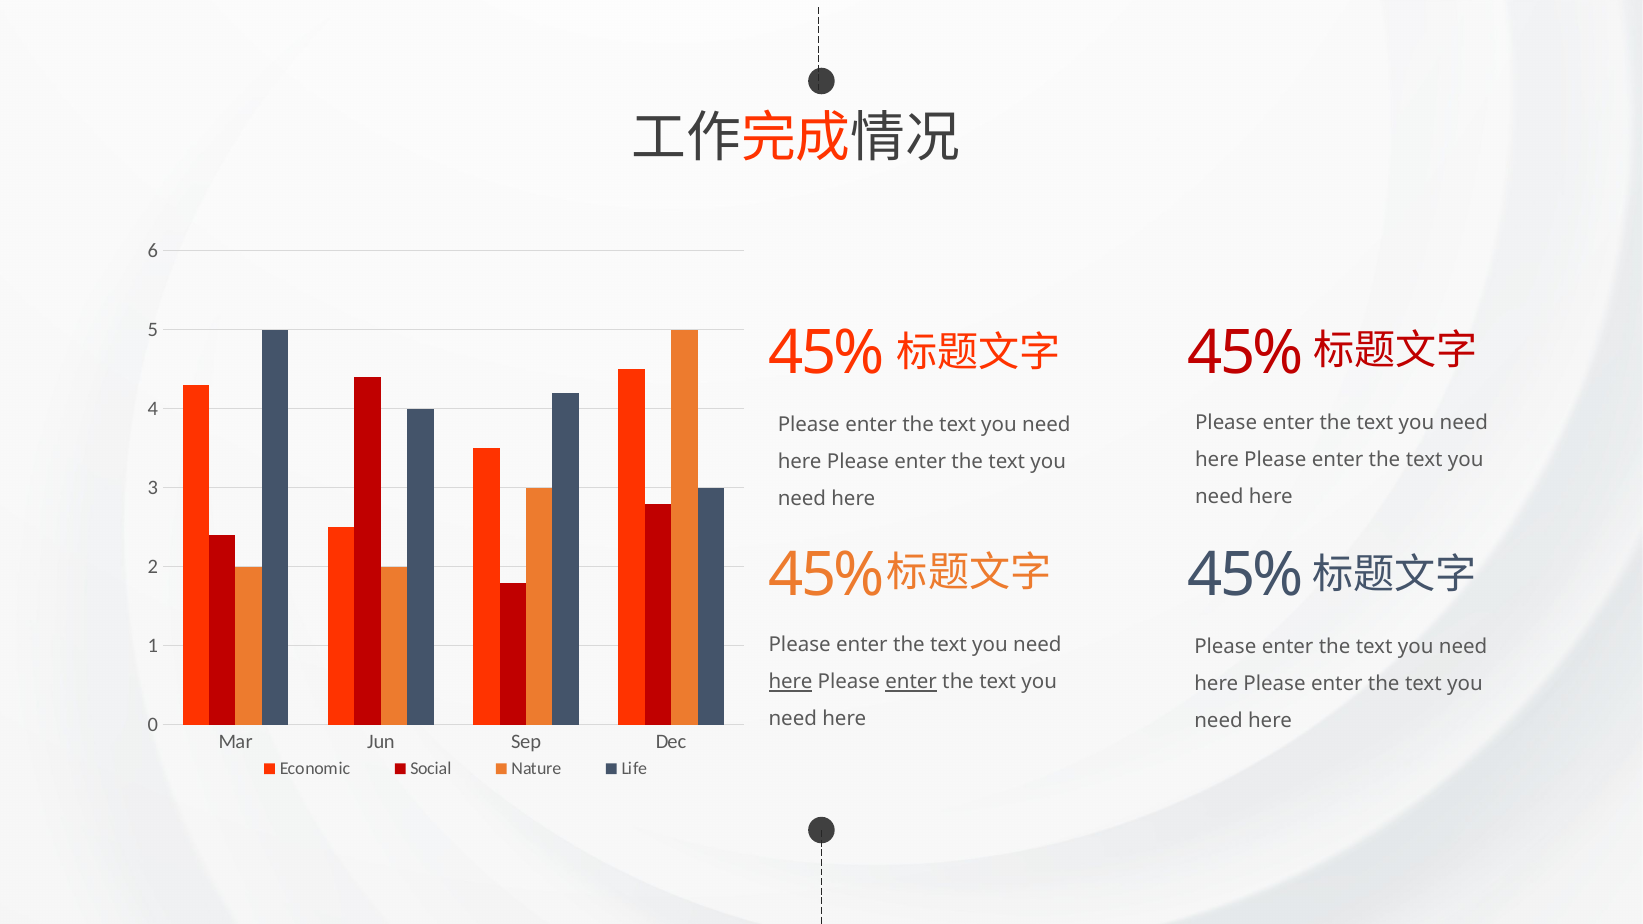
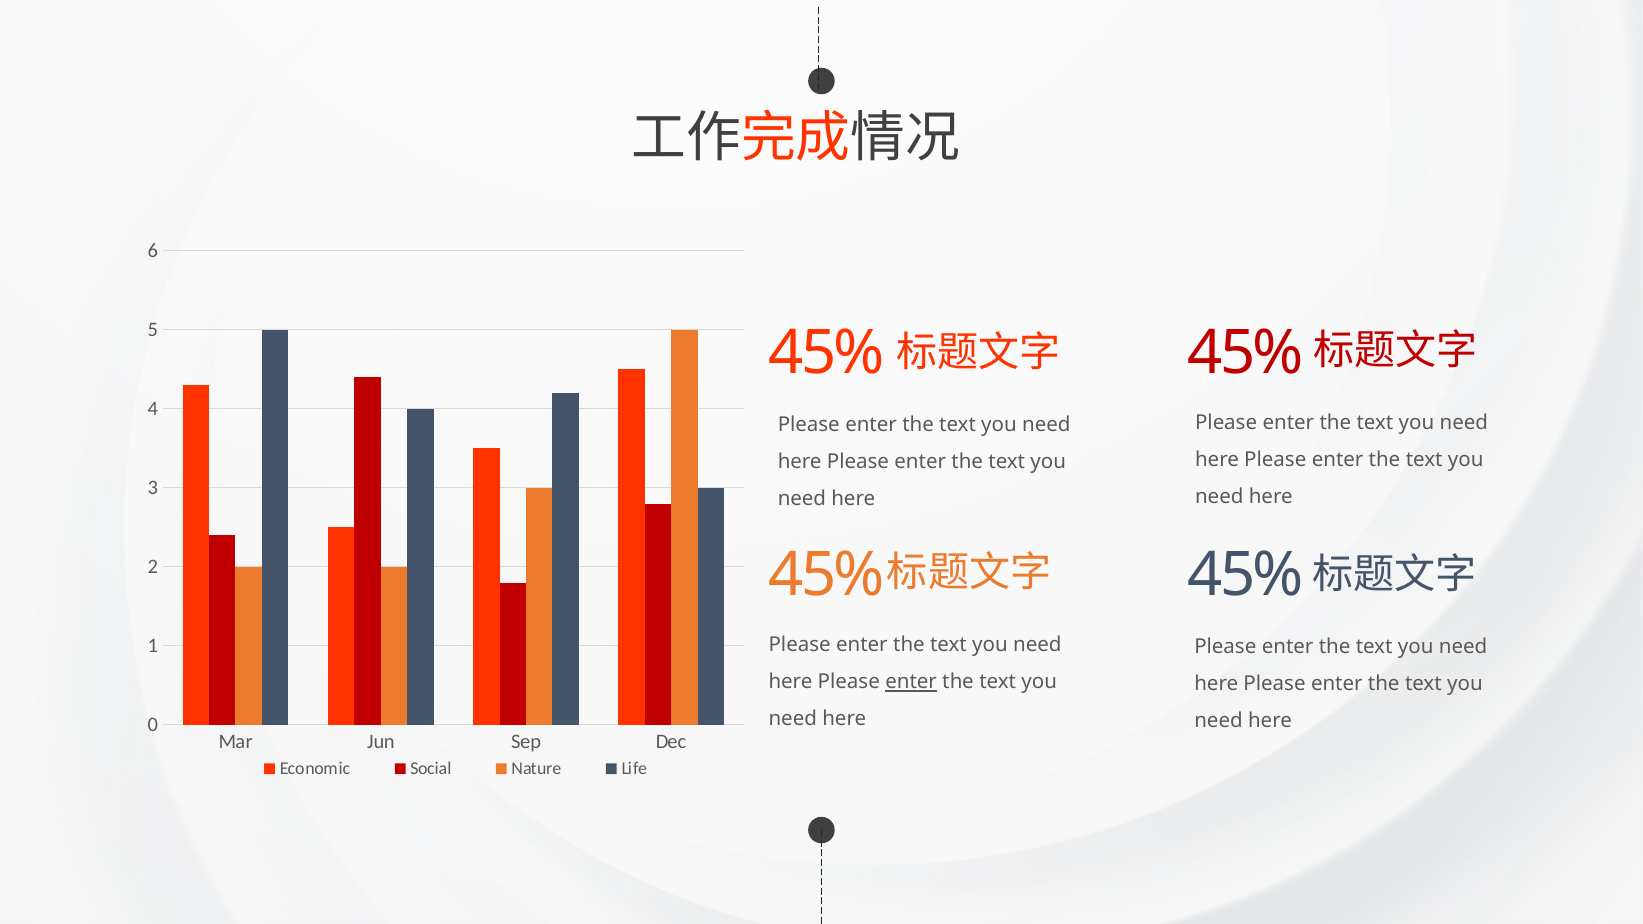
here underline: present -> none (791, 682)
